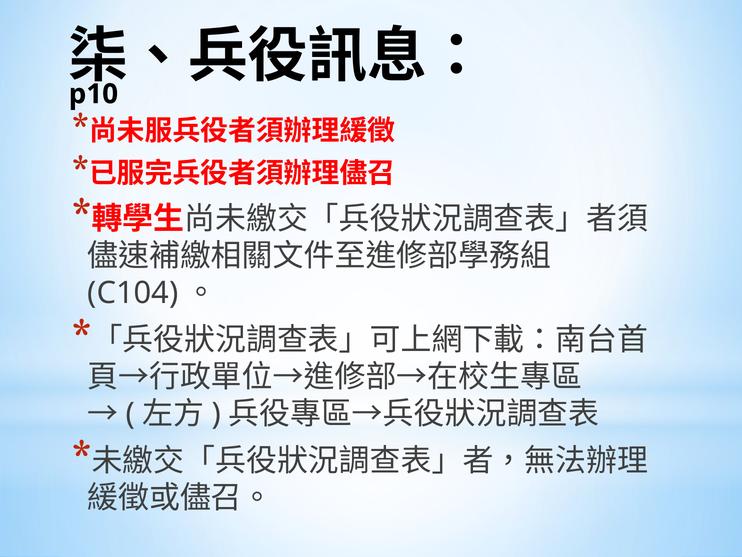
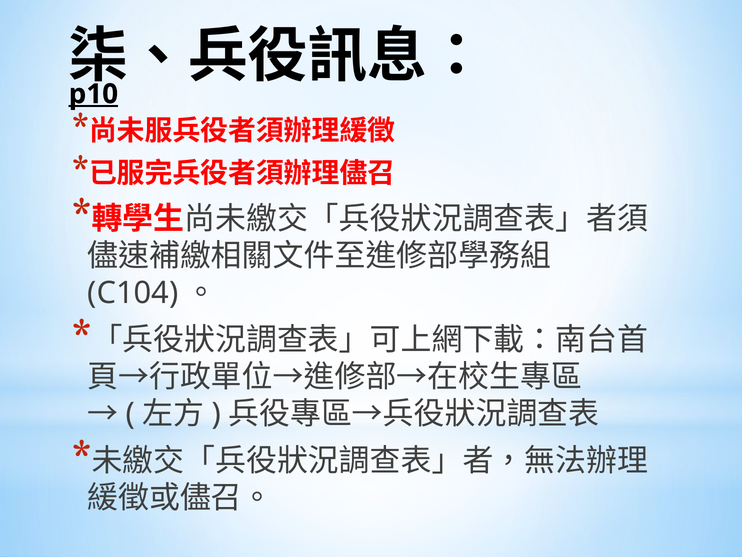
p10 underline: none -> present (93, 94)
